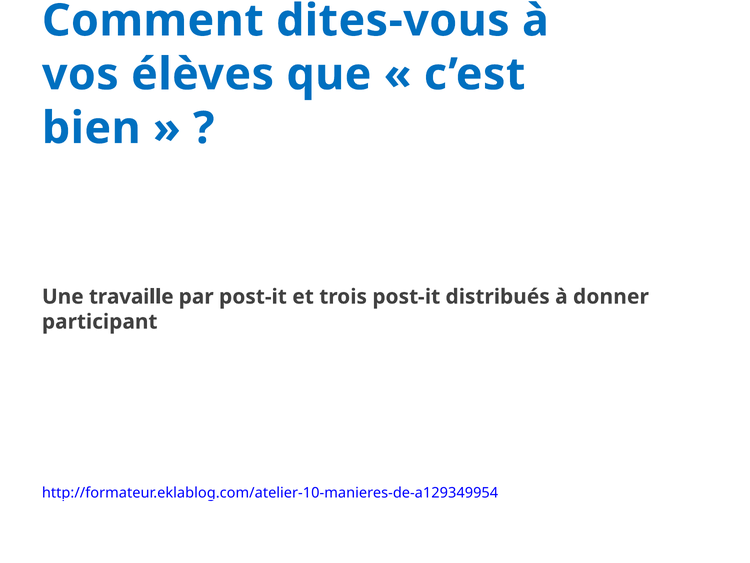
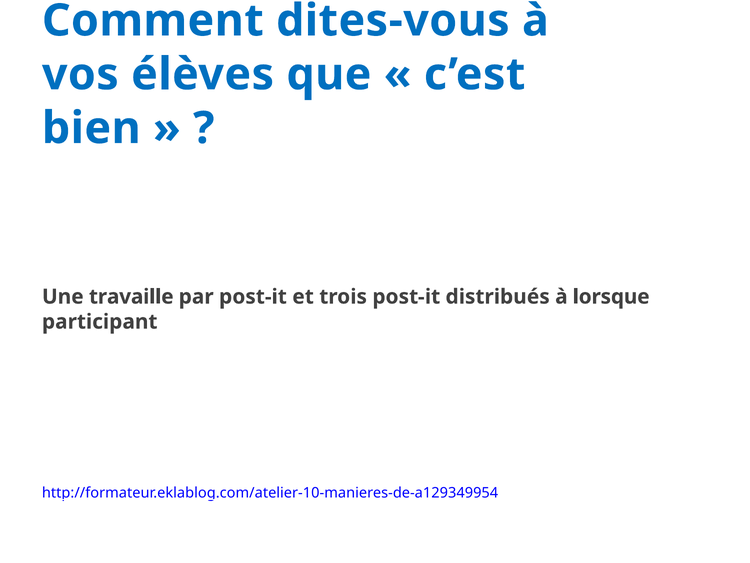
donner: donner -> lorsque (611, 296)
